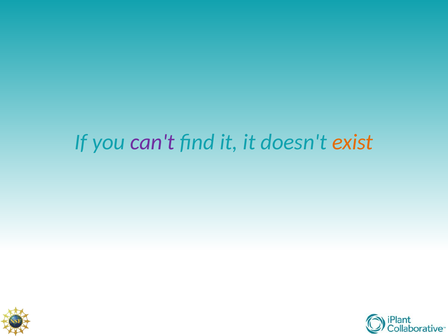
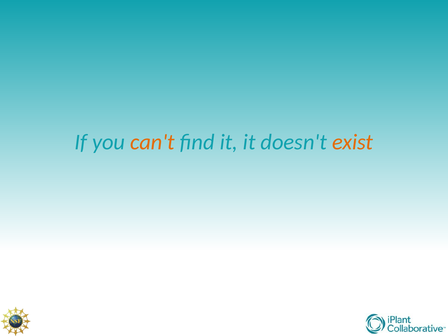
can't colour: purple -> orange (152, 142)
